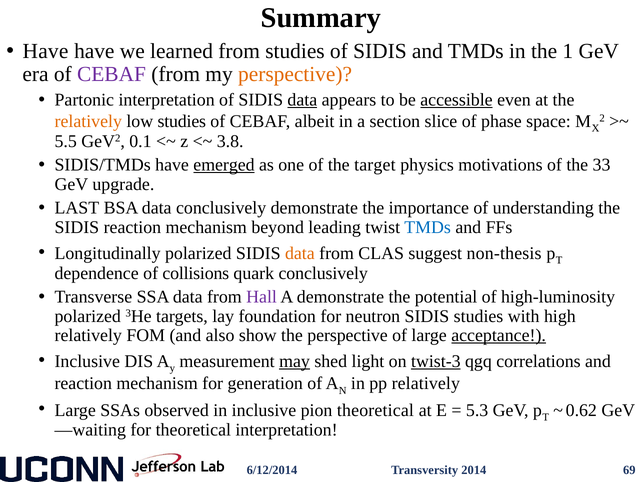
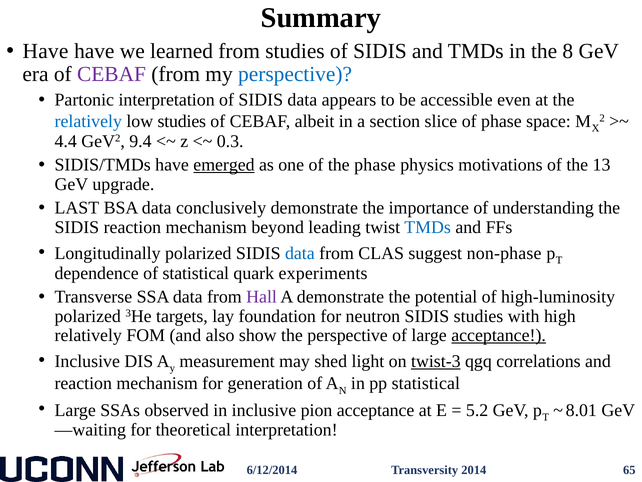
1: 1 -> 8 (568, 51)
perspective colour: orange -> blue (295, 74)
data underline: present -> none (302, 100)
accessible underline: present -> none (456, 100)
relatively colour: orange -> blue (88, 121)
5.5: 5.5 -> 4.4 (66, 141)
0.1: 0.1 -> 9.4 (140, 141)
3.8: 3.8 -> 0.3 (230, 141)
the target: target -> phase (375, 165)
33: 33 -> 13 (602, 165)
data colour: orange -> blue (300, 253)
non-thesis: non-thesis -> non-phase (504, 253)
of collisions: collisions -> statistical (196, 273)
quark conclusively: conclusively -> experiments (323, 273)
may underline: present -> none (294, 361)
pp relatively: relatively -> statistical (426, 383)
pion theoretical: theoretical -> acceptance (376, 410)
5.3: 5.3 -> 5.2 (477, 410)
0.62: 0.62 -> 8.01 (581, 410)
69: 69 -> 65 (629, 469)
